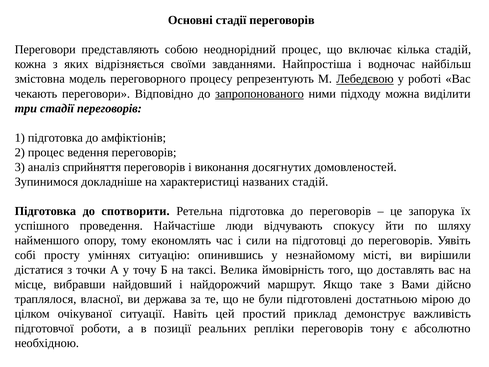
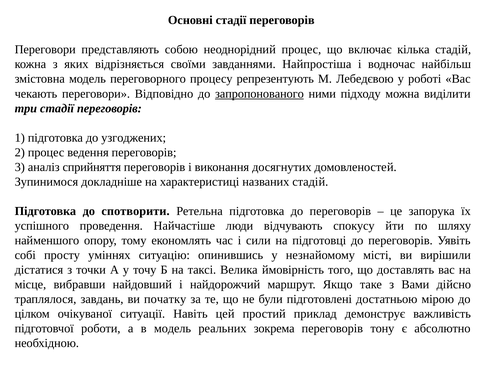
Лебедєвою underline: present -> none (365, 79)
амфіктіонів: амфіктіонів -> узгоджених (134, 138)
власної: власної -> завдань (102, 299)
держава: держава -> початку (165, 299)
в позиції: позиції -> модель (173, 328)
репліки: репліки -> зокрема (274, 328)
